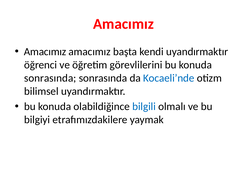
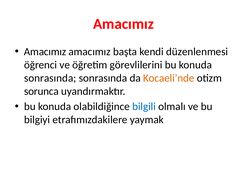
kendi uyandırmaktır: uyandırmaktır -> düzenlenmesi (197, 52)
Kocaeli’nde colour: blue -> orange (169, 78)
bilimsel: bilimsel -> sorunca (41, 91)
